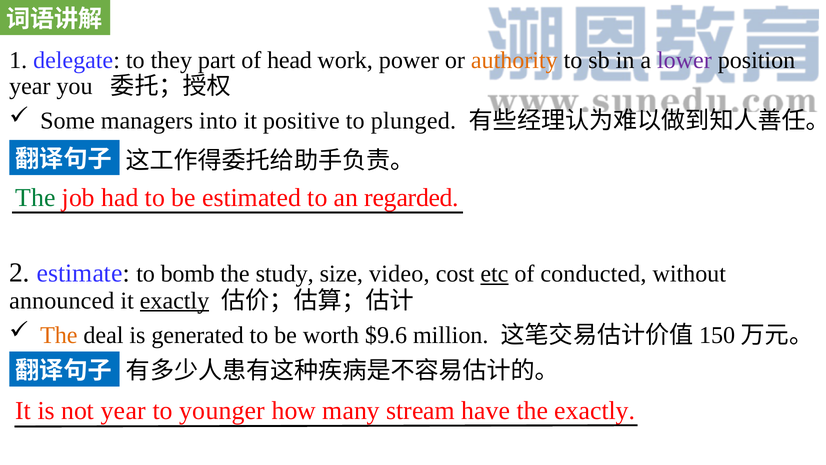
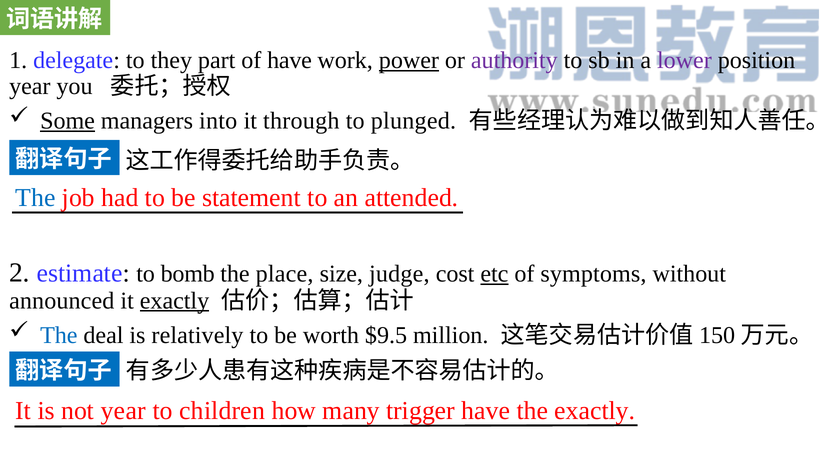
of head: head -> have (290, 60)
power underline: none -> present (409, 60)
authority colour: orange -> purple (514, 60)
Some underline: none -> present (68, 121)
positive: positive -> through (301, 121)
The colour: green -> blue (35, 197)
estimated: estimated -> statement (252, 197)
regarded: regarded -> attended (412, 197)
study: study -> place (285, 274)
video: video -> judge (399, 274)
conducted: conducted -> symptoms (593, 274)
The colour: orange -> blue (59, 335)
generated: generated -> relatively (197, 335)
$9.6: $9.6 -> $9.5 (386, 335)
younger: younger -> children (222, 410)
stream: stream -> trigger (421, 410)
